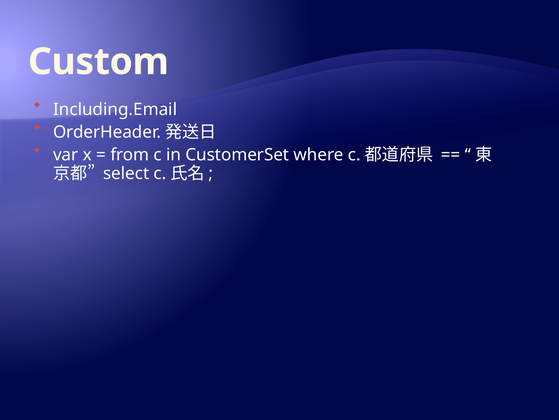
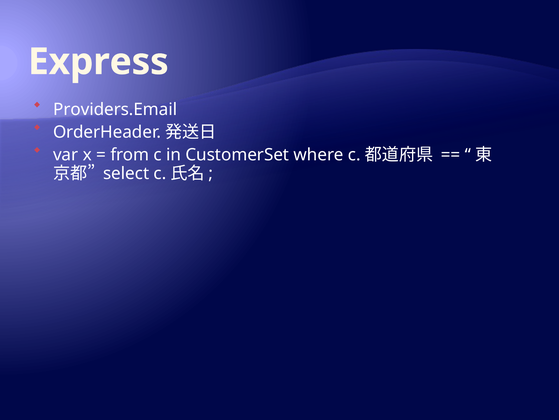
Custom: Custom -> Express (98, 62)
Including.Email: Including.Email -> Providers.Email (115, 109)
